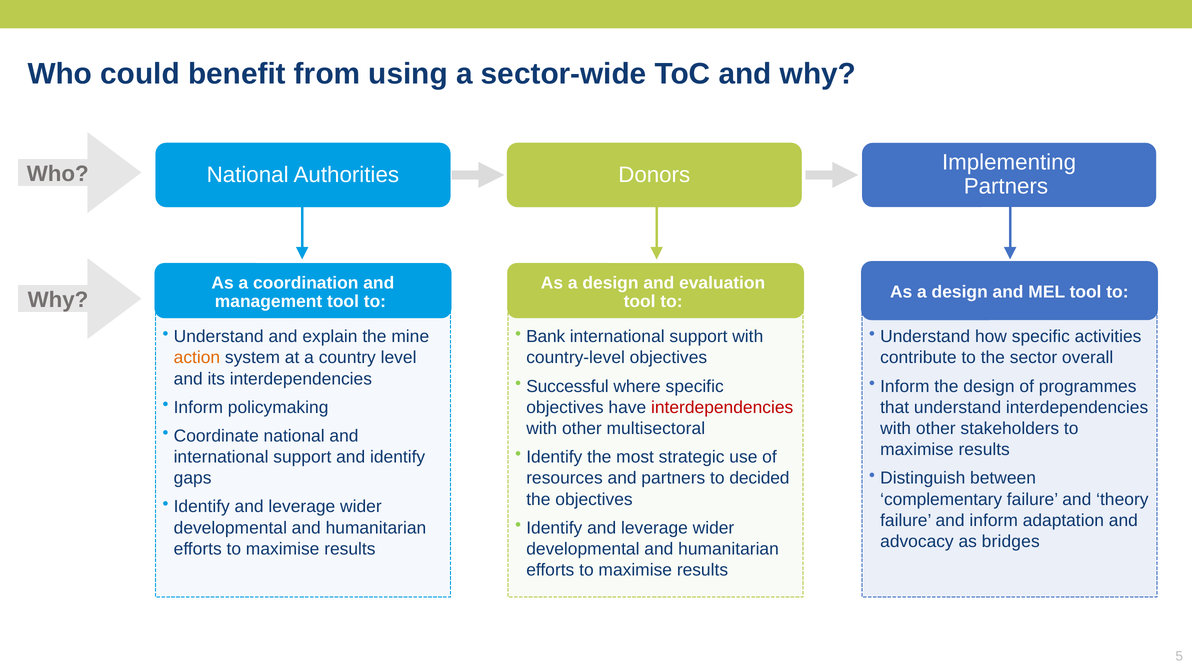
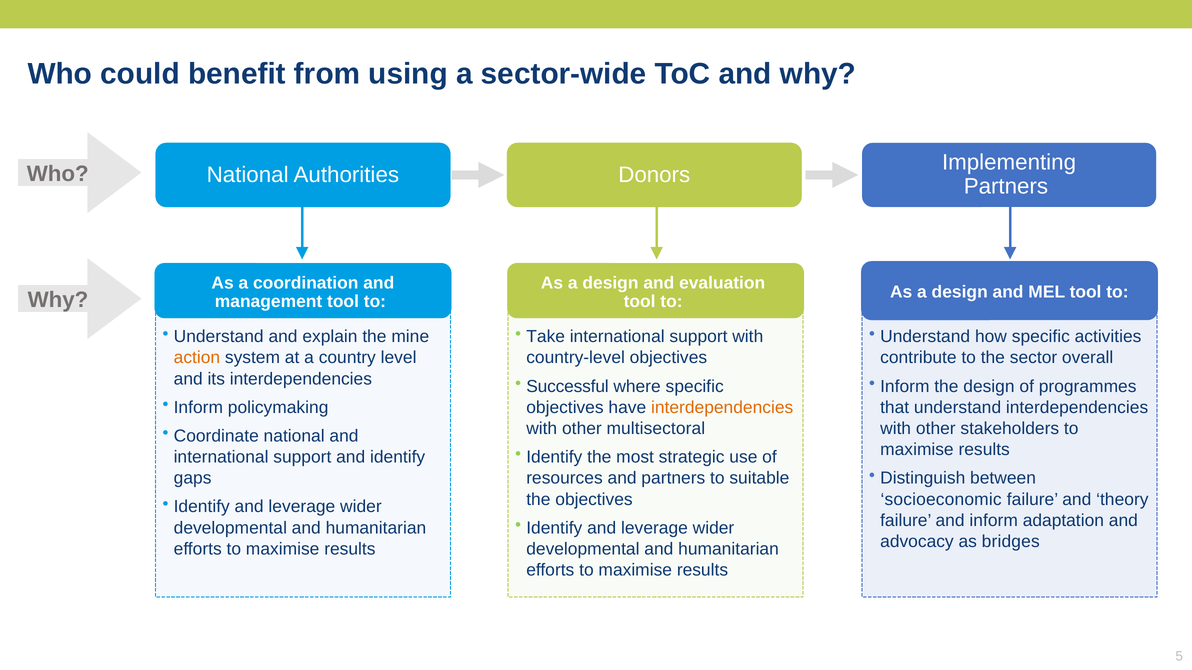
Bank: Bank -> Take (546, 337)
interdependencies colour: red -> orange (722, 408)
decided: decided -> suitable (759, 479)
complementary: complementary -> socioeconomic (941, 500)
